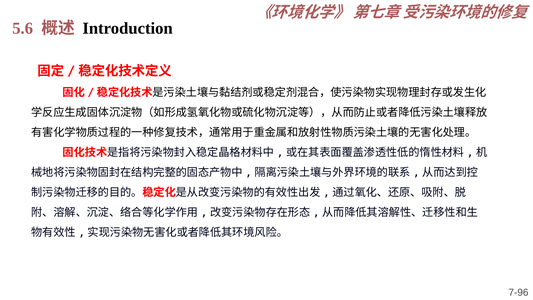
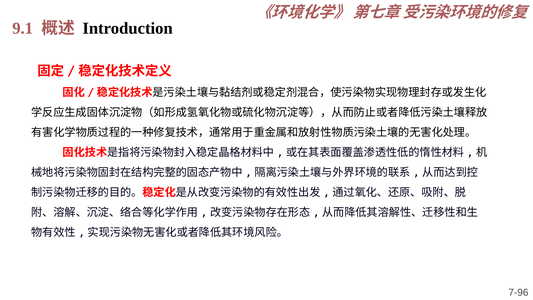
5.6: 5.6 -> 9.1 (23, 28)
